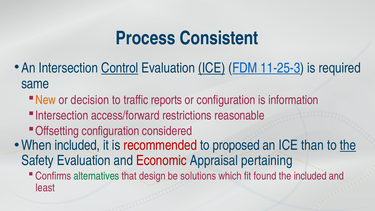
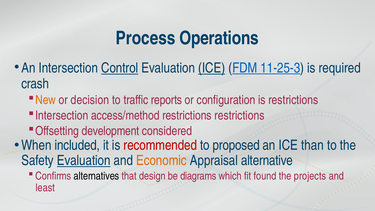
Consistent: Consistent -> Operations (219, 38)
same: same -> crash (35, 84)
is information: information -> restrictions (293, 100)
access/forward: access/forward -> access/method (125, 115)
restrictions reasonable: reasonable -> restrictions (239, 115)
Offsetting configuration: configuration -> development (110, 131)
the underline: present -> none (348, 145)
Evaluation underline: none -> present (84, 160)
Economic colour: red -> orange (161, 160)
pertaining: pertaining -> alternative (267, 160)
alternatives colour: green -> black (96, 176)
solutions: solutions -> diagrams (198, 176)
the included: included -> projects (310, 176)
